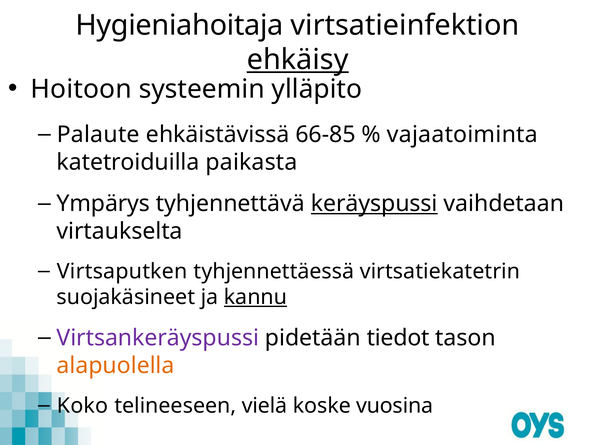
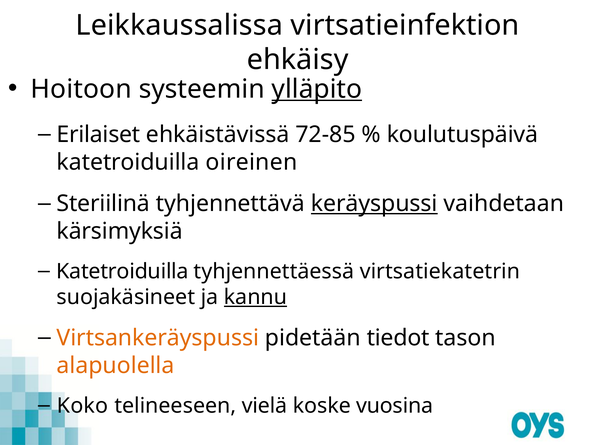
Hygieniahoitaja: Hygieniahoitaja -> Leikkaussalissa (179, 25)
ehkäisy underline: present -> none (298, 60)
ylläpito underline: none -> present (317, 89)
Palaute: Palaute -> Erilaiset (98, 135)
66-85: 66-85 -> 72-85 (325, 135)
vajaatoiminta: vajaatoiminta -> koulutuspäivä (462, 135)
paikasta: paikasta -> oireinen (251, 162)
Ympärys: Ympärys -> Steriilinä (103, 204)
virtaukselta: virtaukselta -> kärsimyksiä (120, 232)
Virtsaputken: Virtsaputken -> Katetroiduilla (122, 272)
Virtsankeräyspussi colour: purple -> orange (158, 338)
